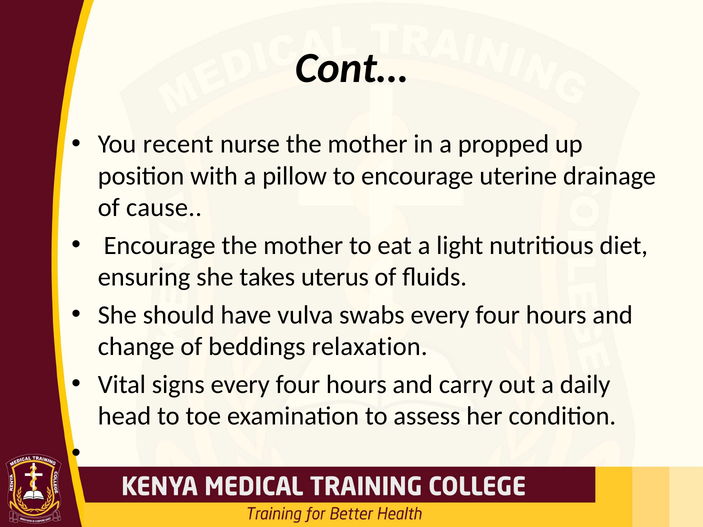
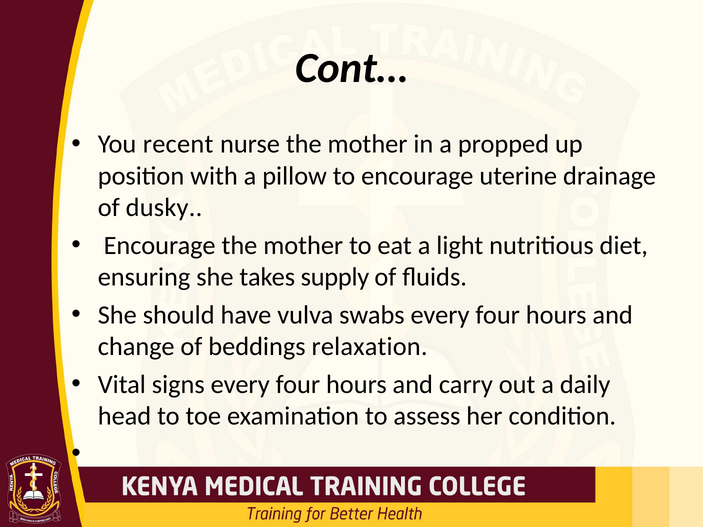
cause: cause -> dusky (164, 208)
uterus: uterus -> supply (335, 277)
